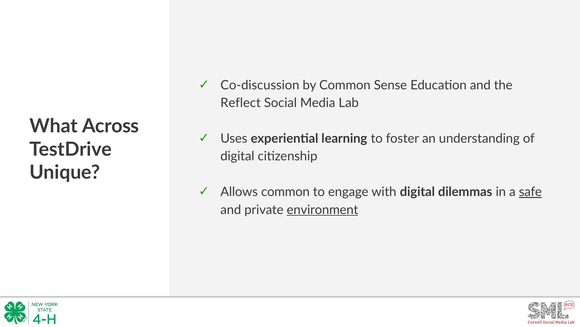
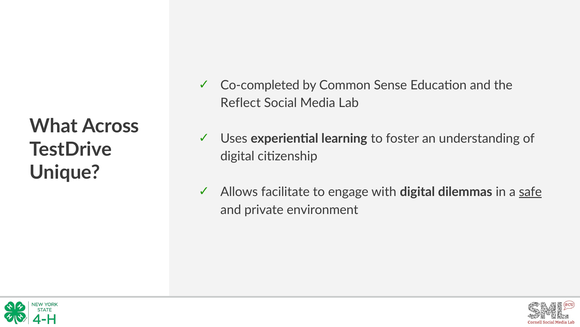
Co-discussion: Co-discussion -> Co-completed (260, 85)
Allows common: common -> facilitate (285, 192)
environment underline: present -> none (322, 209)
